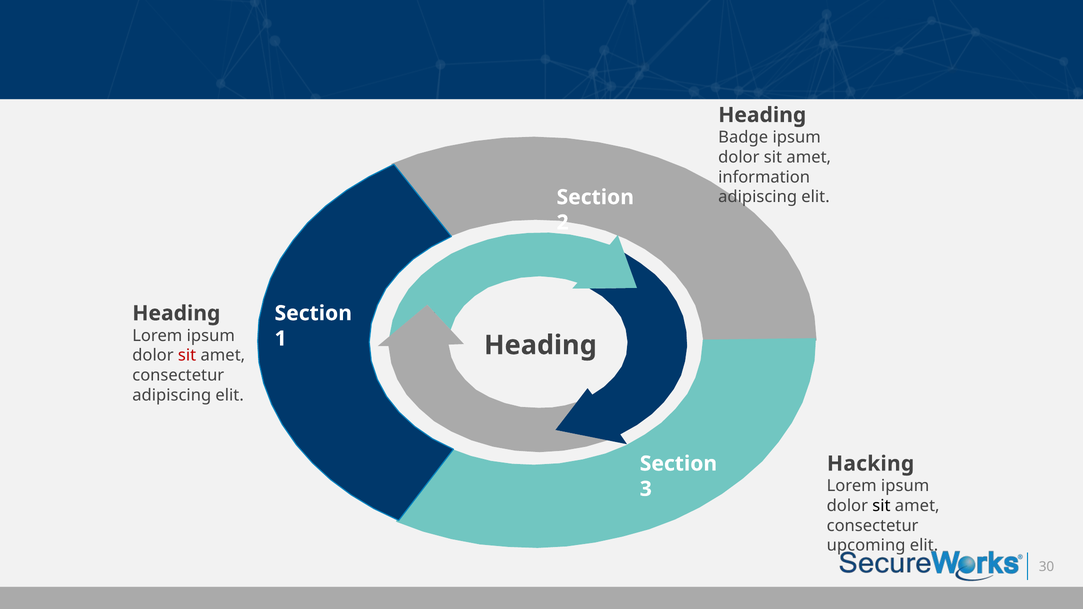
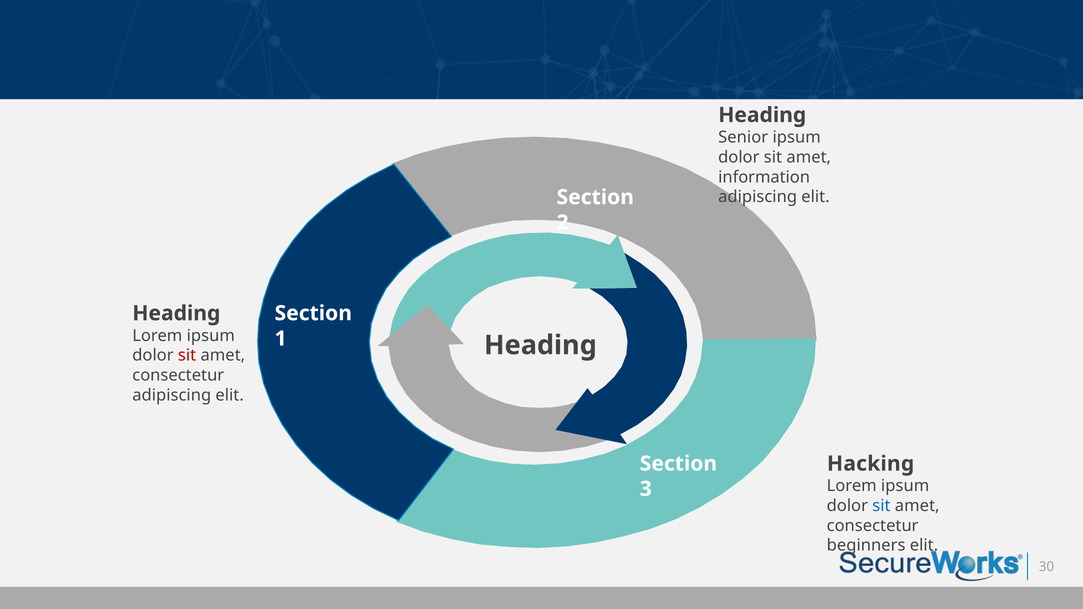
Badge: Badge -> Senior (743, 137)
sit colour: black -> blue (881, 506)
upcoming: upcoming -> beginners (866, 546)
